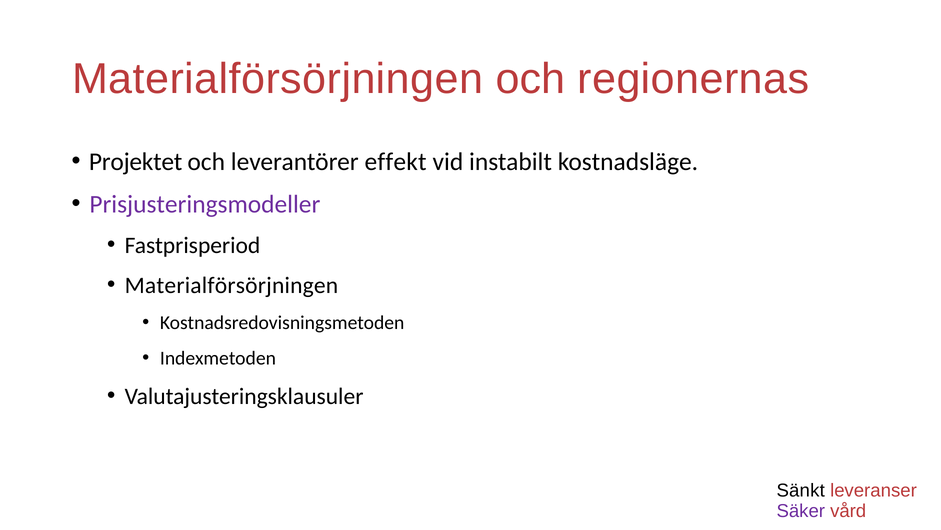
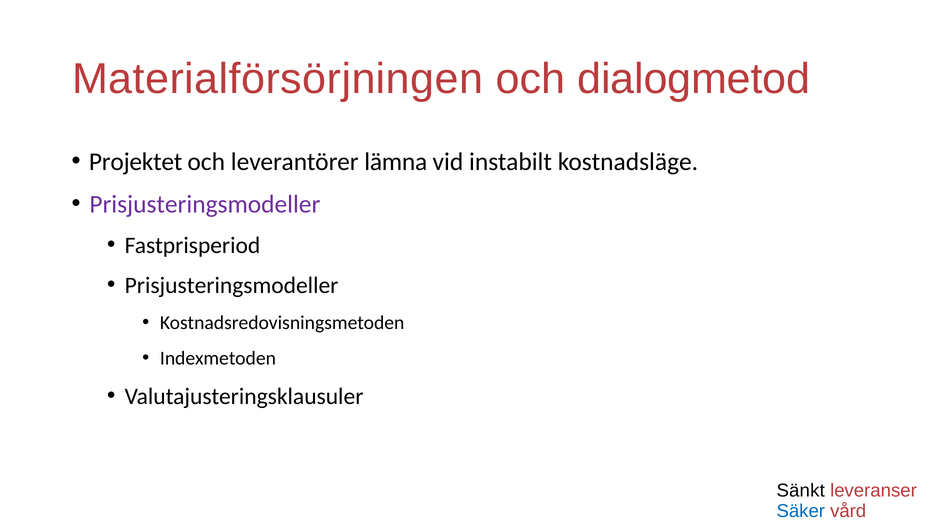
regionernas: regionernas -> dialogmetod (694, 79)
effekt: effekt -> lämna (396, 162)
Materialförsörjningen: Materialförsörjningen -> Prisjusteringsmodeller (232, 285)
Säker colour: purple -> blue (801, 510)
